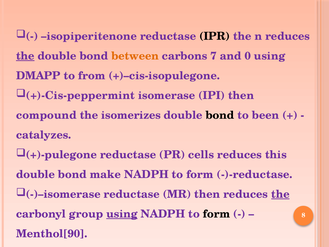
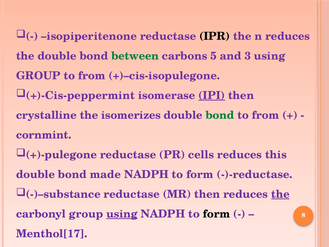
the underline: present -> none (25, 56)
between colour: orange -> green (135, 56)
7: 7 -> 5 (214, 56)
0: 0 -> 3 (248, 56)
DMAPP: DMAPP -> GROUP (38, 76)
IPI underline: none -> present (212, 95)
compound: compound -> crystalline (46, 115)
bond colour: black -> green (220, 115)
been: been -> from (266, 115)
catalyzes: catalyzes -> cornmint (44, 135)
make: make -> made (105, 174)
-)–isomerase: -)–isomerase -> -)–substance (63, 194)
Menthol[90: Menthol[90 -> Menthol[17 (52, 233)
